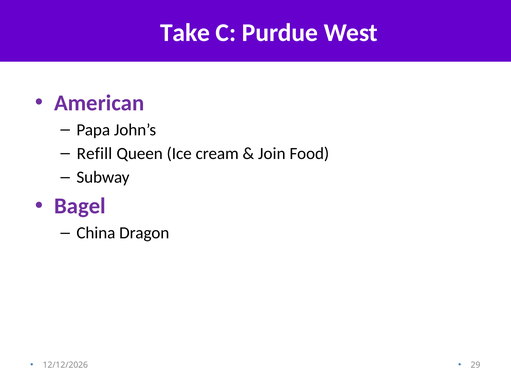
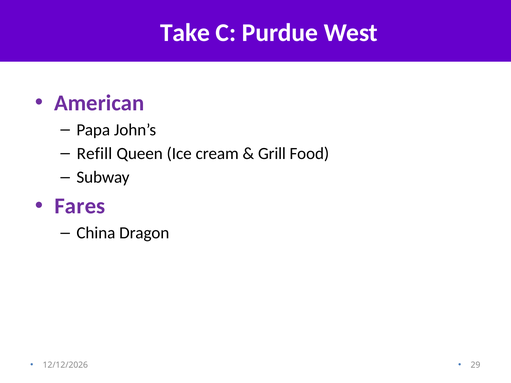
Join: Join -> Grill (272, 154)
Bagel: Bagel -> Fares (80, 206)
